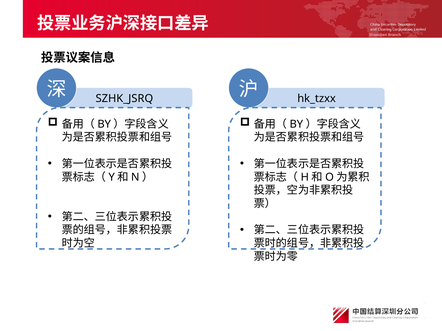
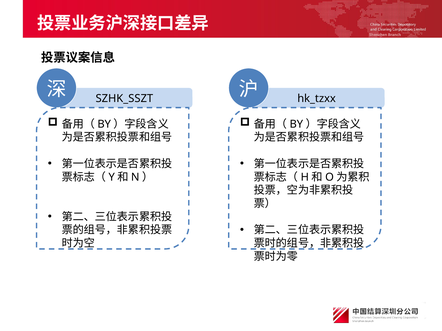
SZHK_JSRQ: SZHK_JSRQ -> SZHK_SSZT (124, 99)
